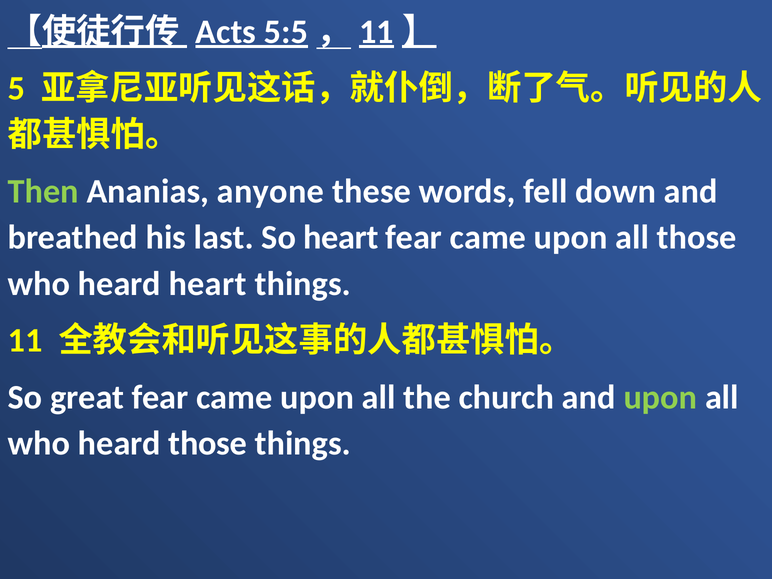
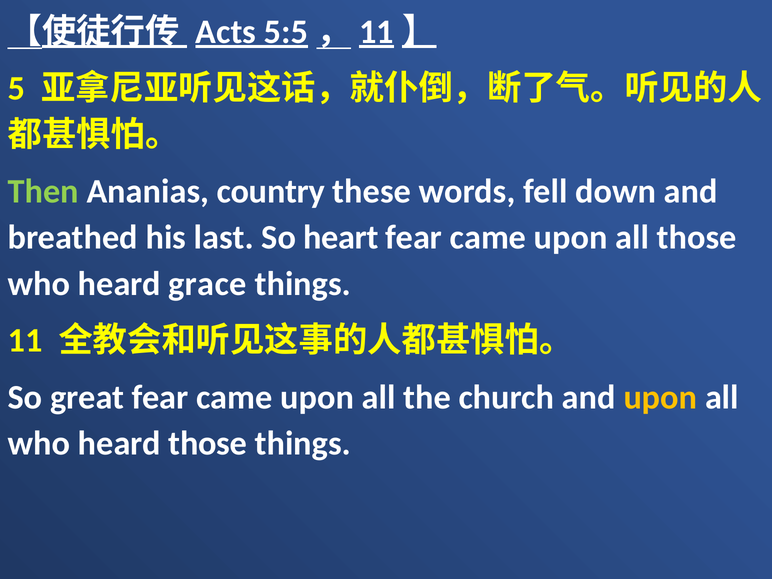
anyone: anyone -> country (271, 192)
heard heart: heart -> grace (208, 284)
upon colour: light green -> yellow (660, 397)
